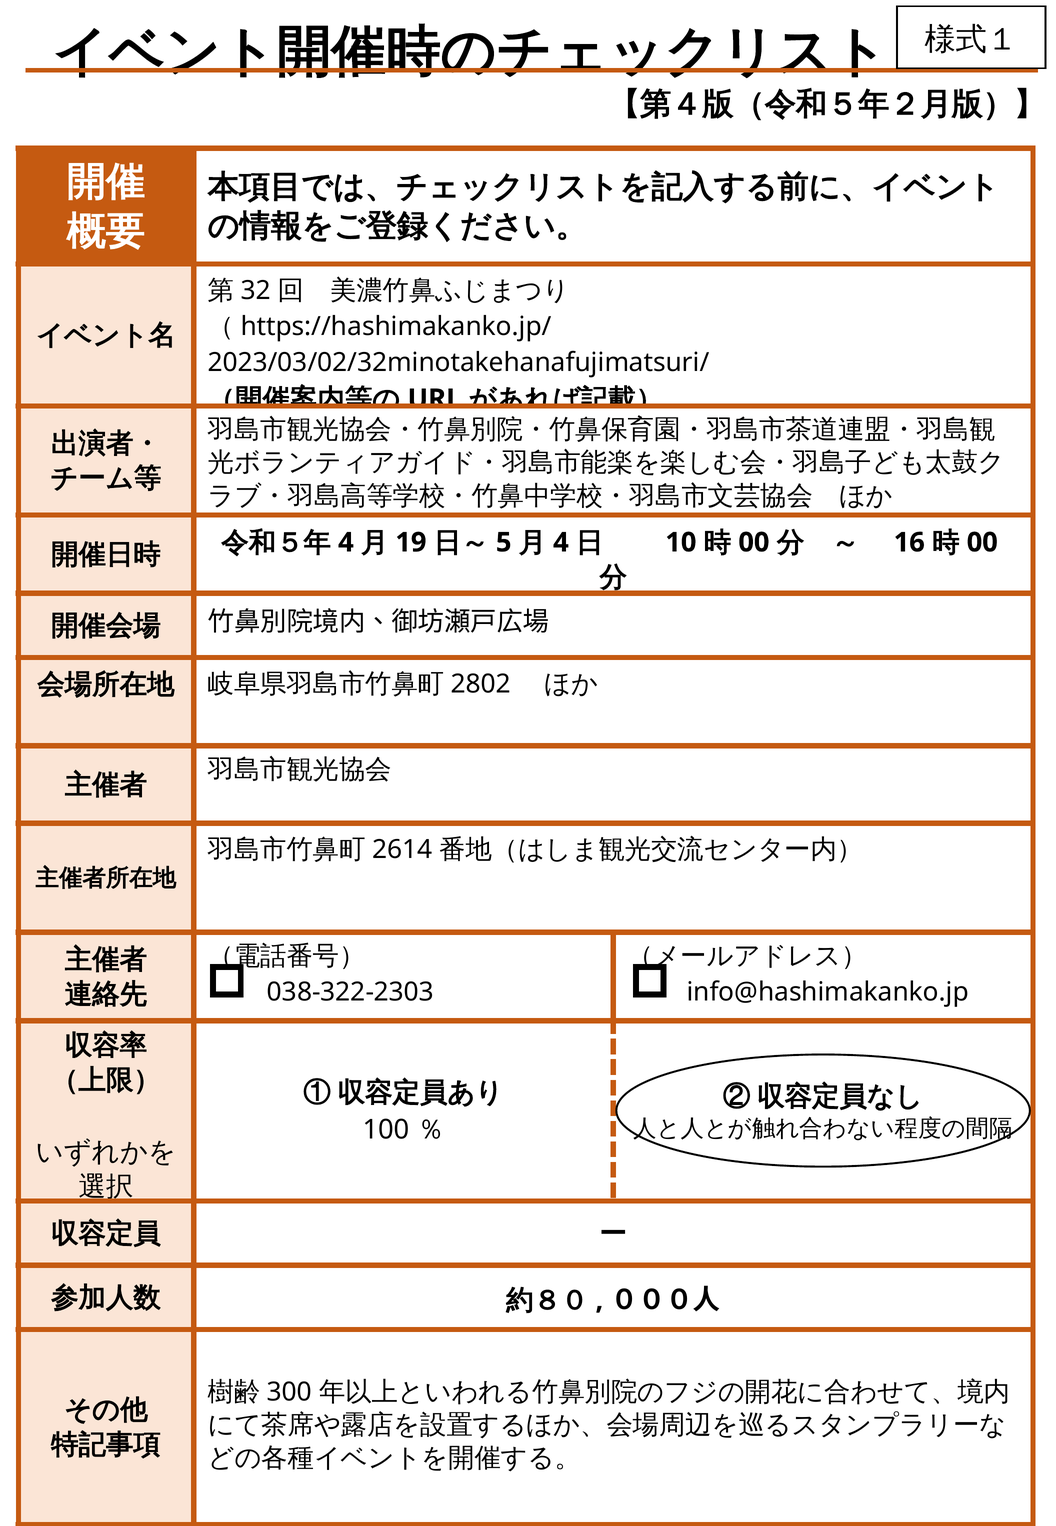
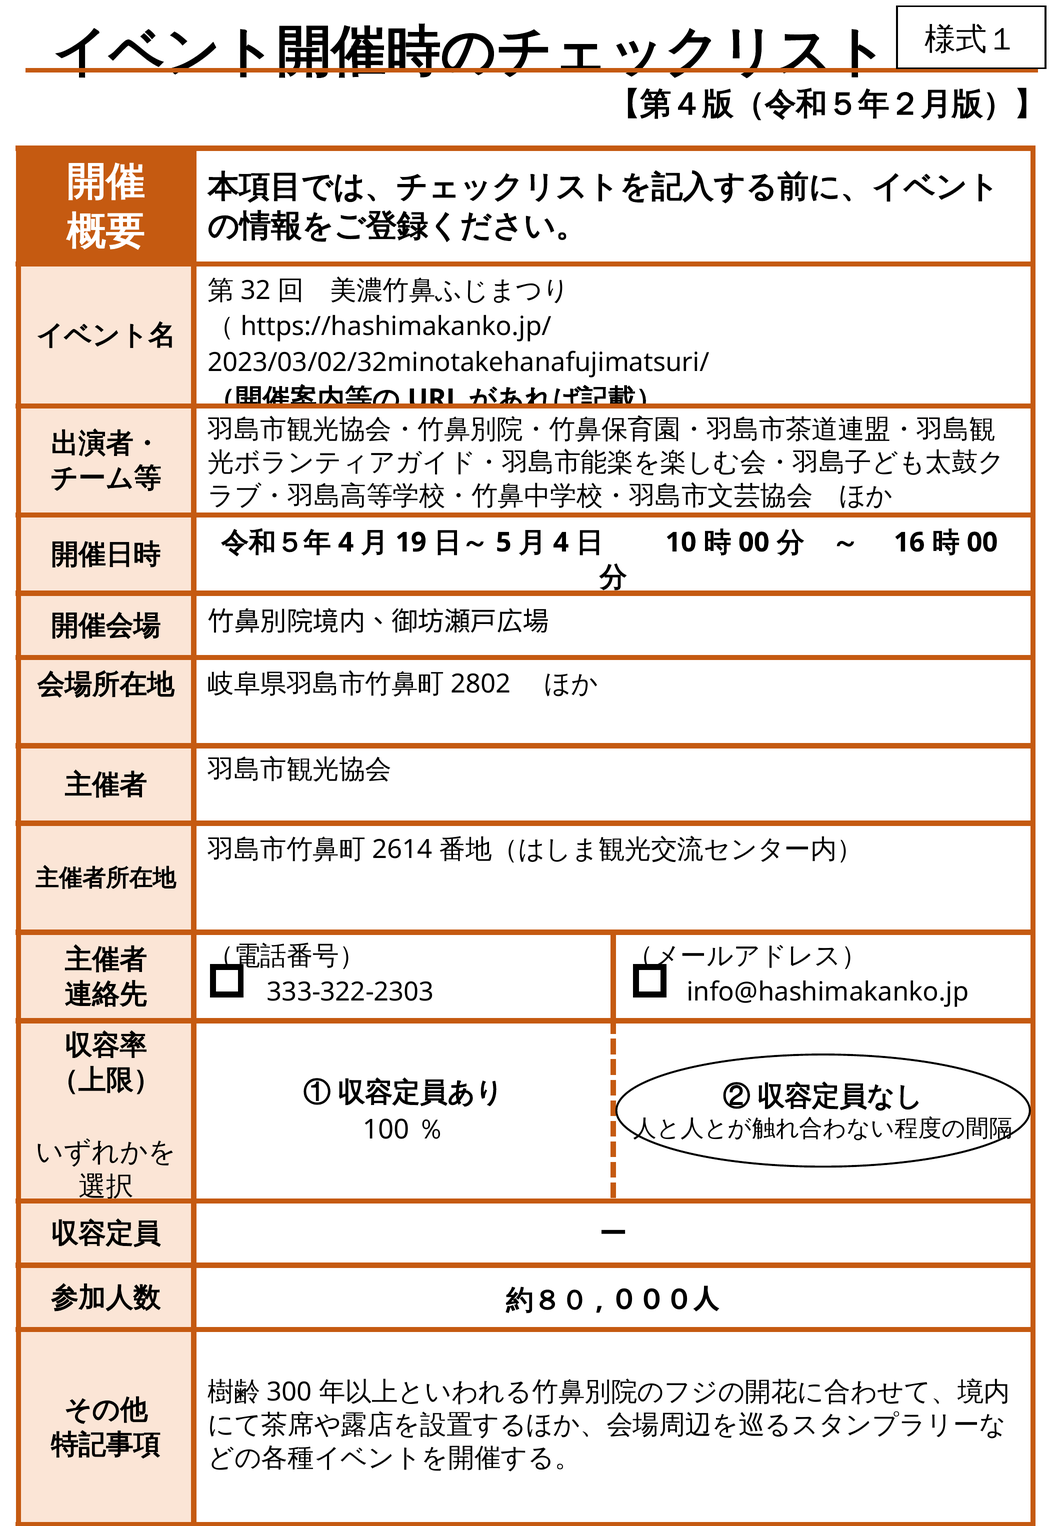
038-322-2303: 038-322-2303 -> 333-322-2303 (351, 992)
